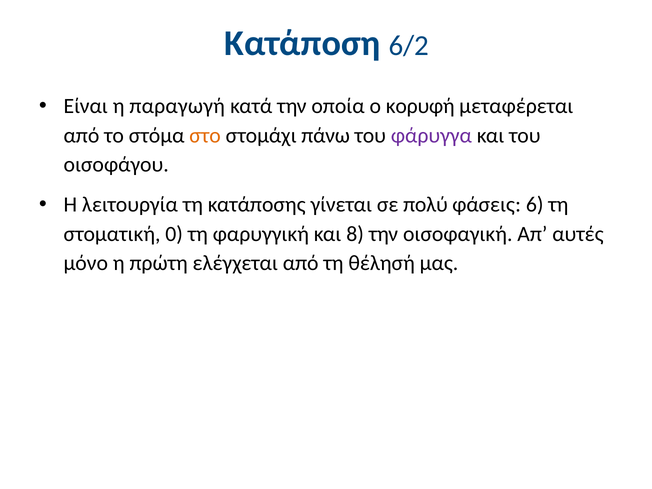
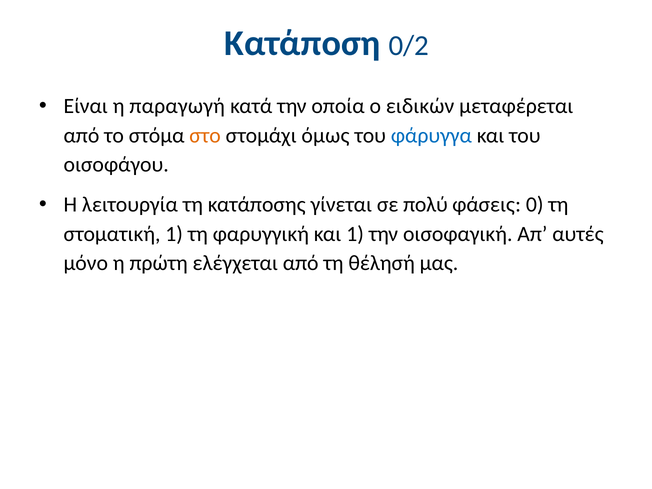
6/2: 6/2 -> 0/2 (409, 46)
κορυφή: κορυφή -> ειδικών (420, 106)
πάνω: πάνω -> όμως (325, 135)
φάρυγγα colour: purple -> blue (431, 135)
6: 6 -> 0 (535, 205)
στοματική 0: 0 -> 1 (174, 234)
και 8: 8 -> 1 (355, 234)
